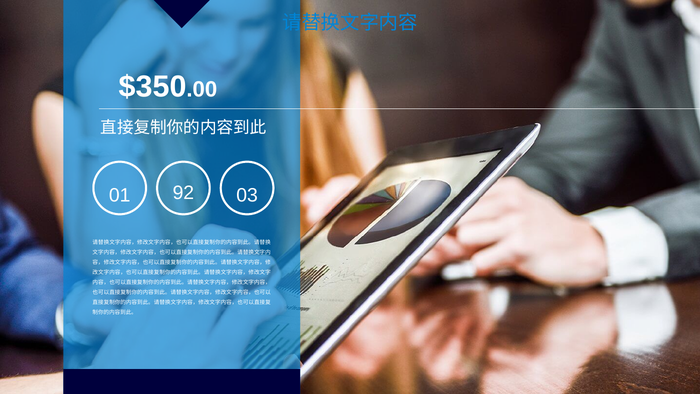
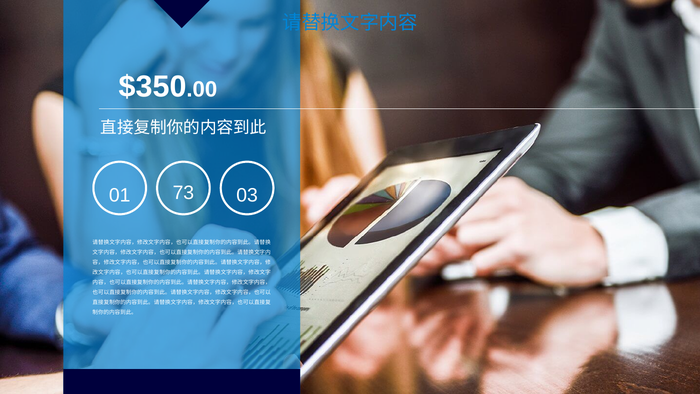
92: 92 -> 73 (183, 193)
